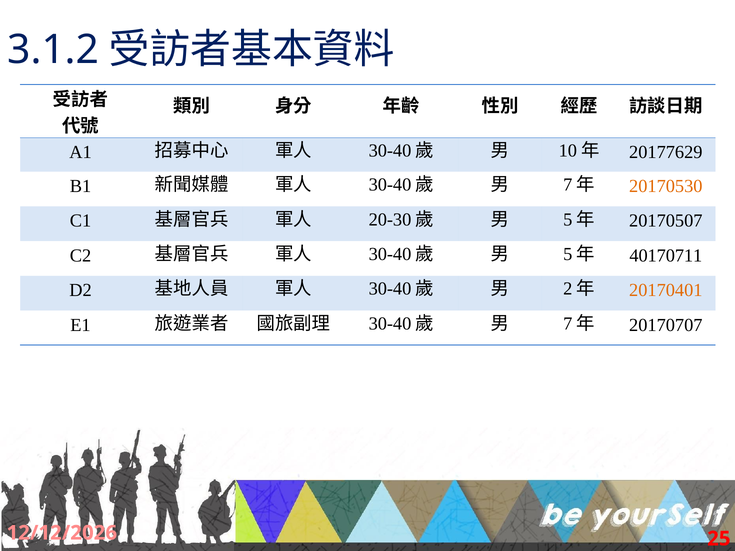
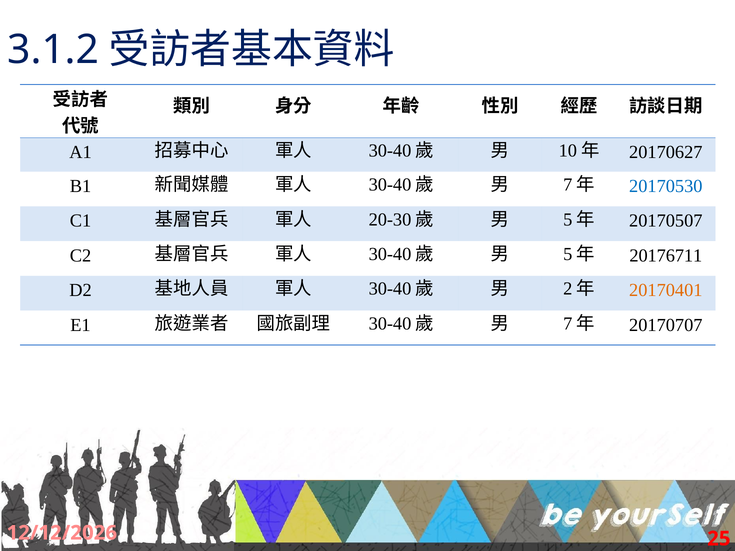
20177629: 20177629 -> 20170627 (666, 152)
20170530 colour: orange -> blue (666, 186)
40170711: 40170711 -> 20176711 (666, 256)
